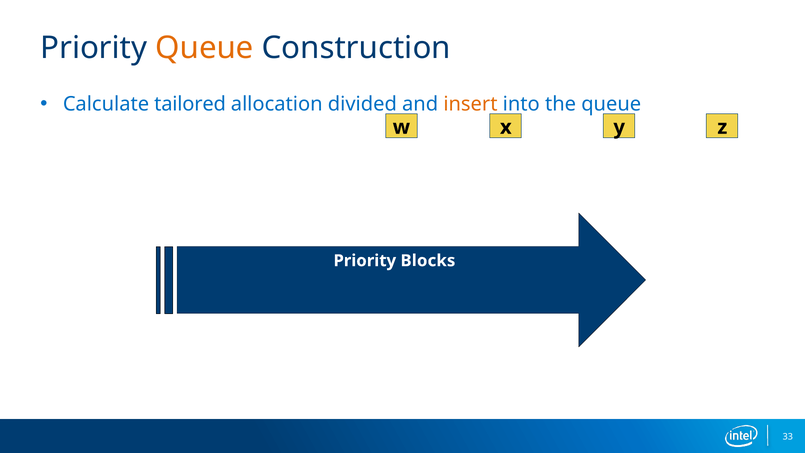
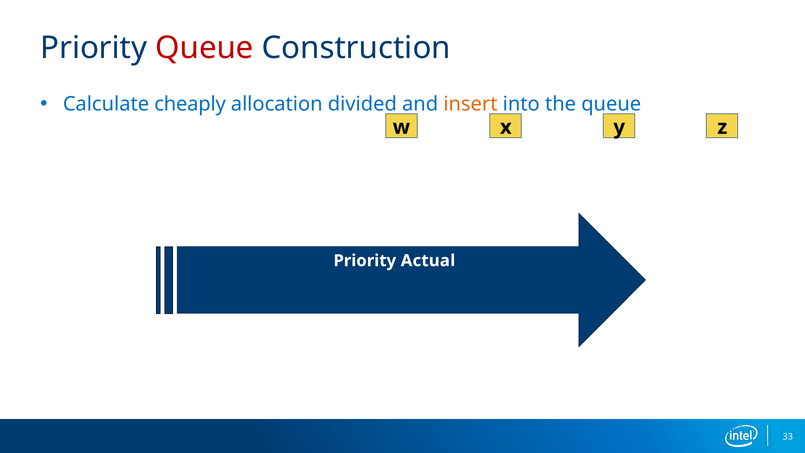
Queue colour: orange -> red (204, 48)
tailored: tailored -> cheaply (190, 104)
Blocks: Blocks -> Actual (428, 261)
